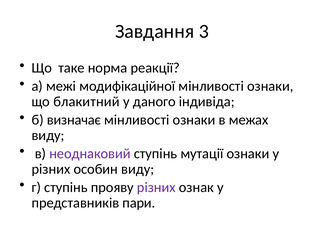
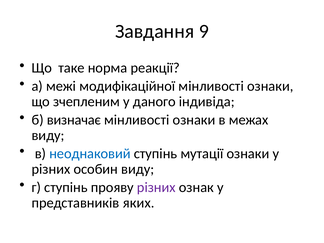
3: 3 -> 9 (204, 31)
блакитний: блакитний -> зчепленим (87, 102)
неоднаковий colour: purple -> blue (90, 154)
пари: пари -> яких (139, 203)
